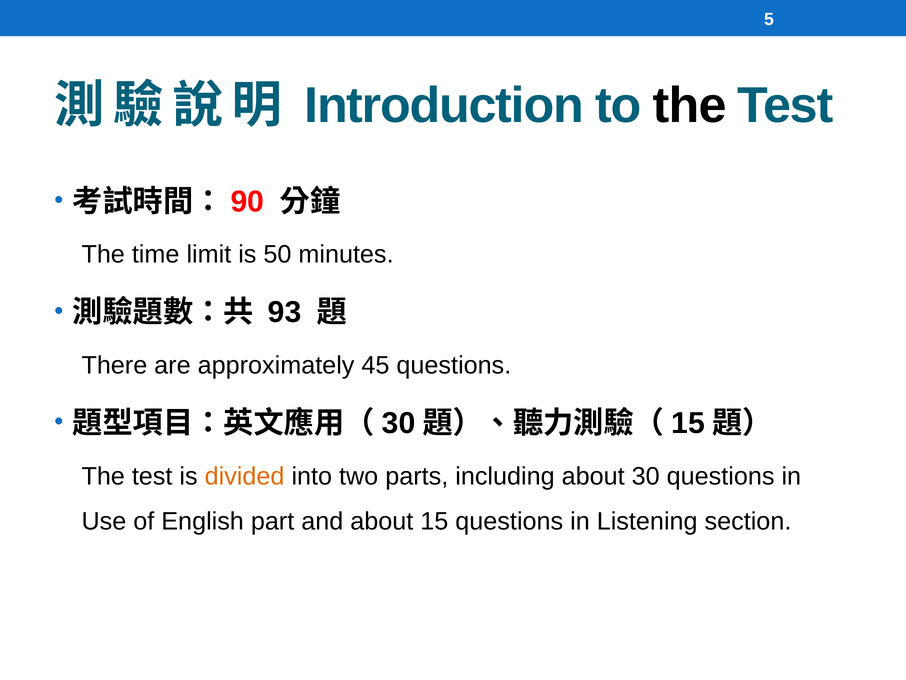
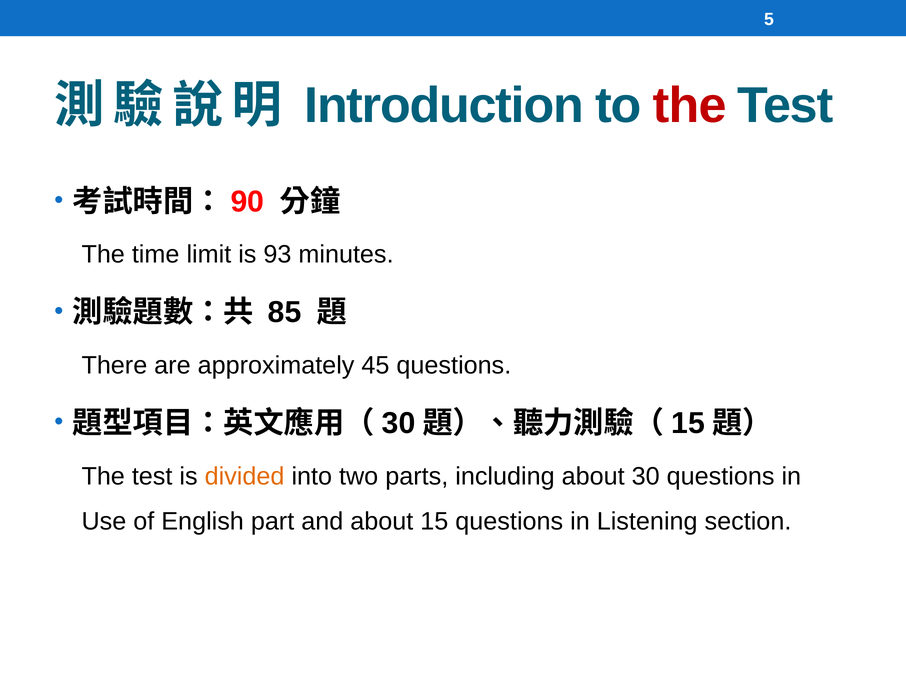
the colour: black -> red (690, 105)
50: 50 -> 93 (277, 254)
93: 93 -> 85 (285, 312)
